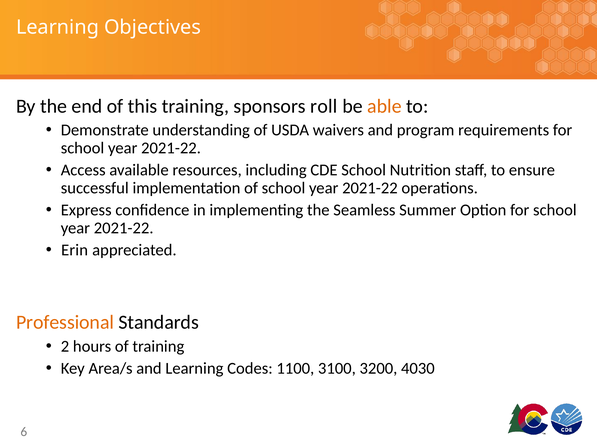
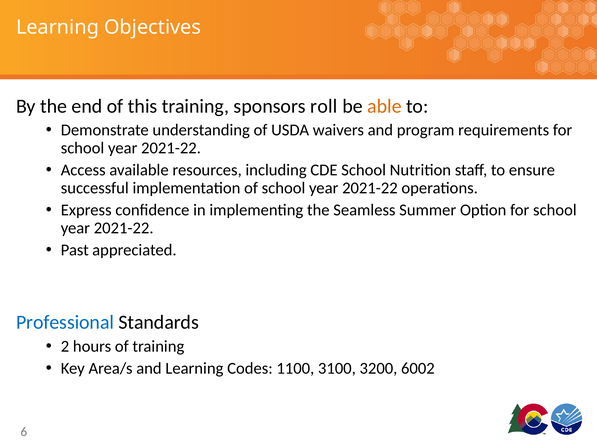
Erin: Erin -> Past (75, 250)
Professional colour: orange -> blue (65, 322)
4030: 4030 -> 6002 (418, 368)
